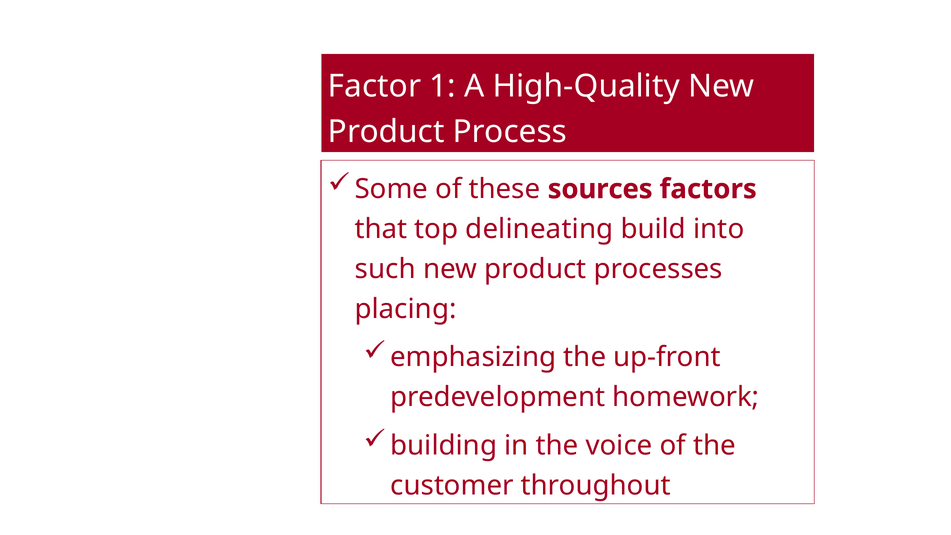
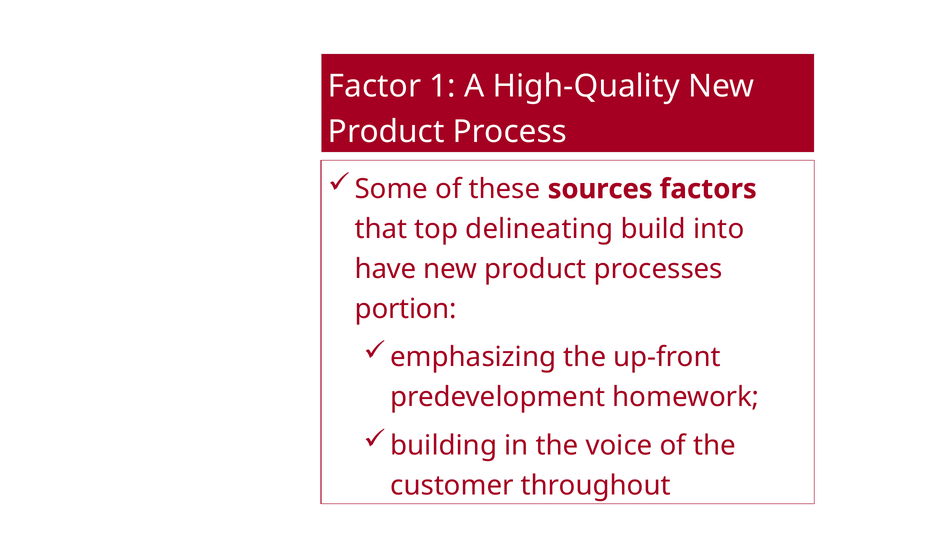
such: such -> have (385, 269)
placing: placing -> portion (406, 309)
